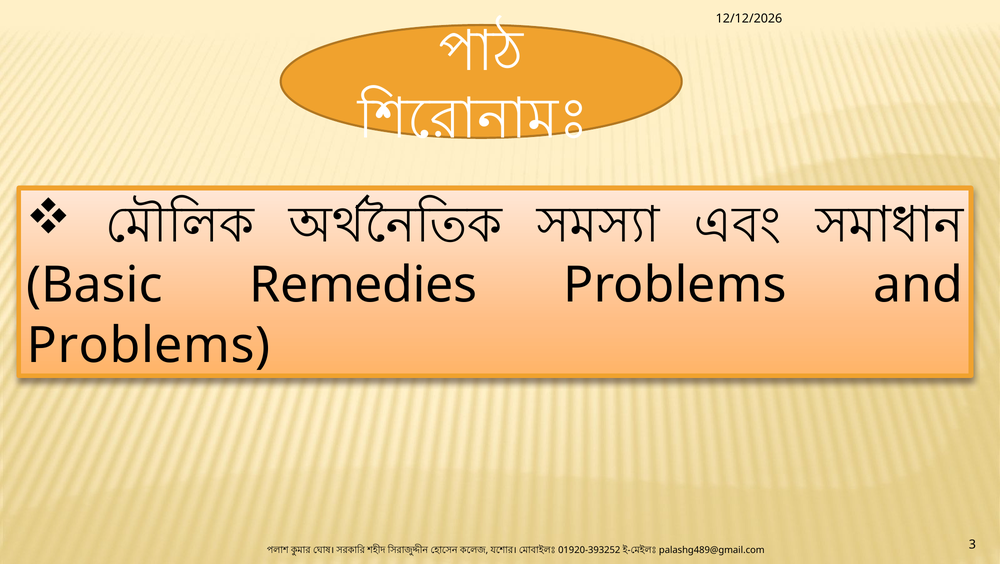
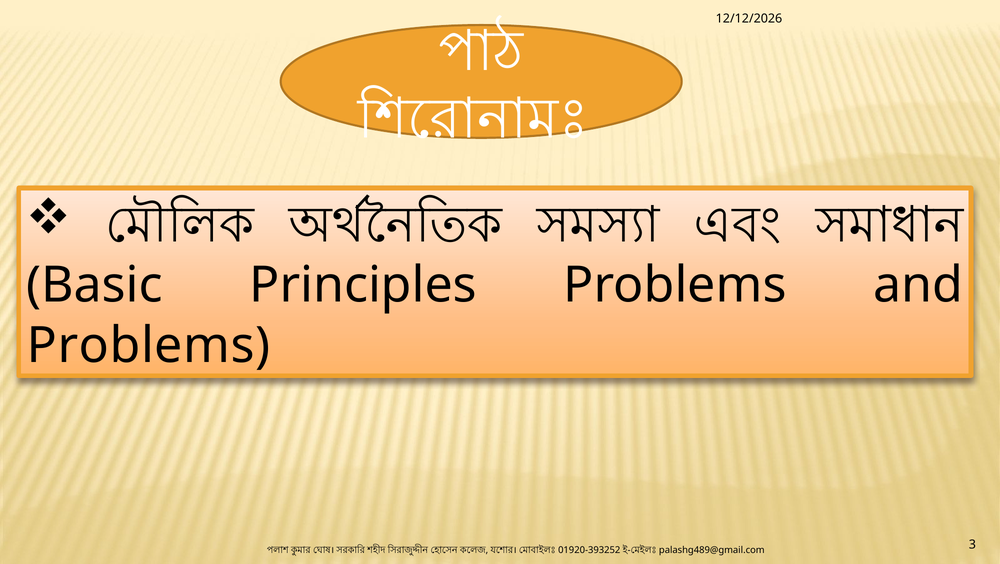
Remedies: Remedies -> Principles (363, 285)
